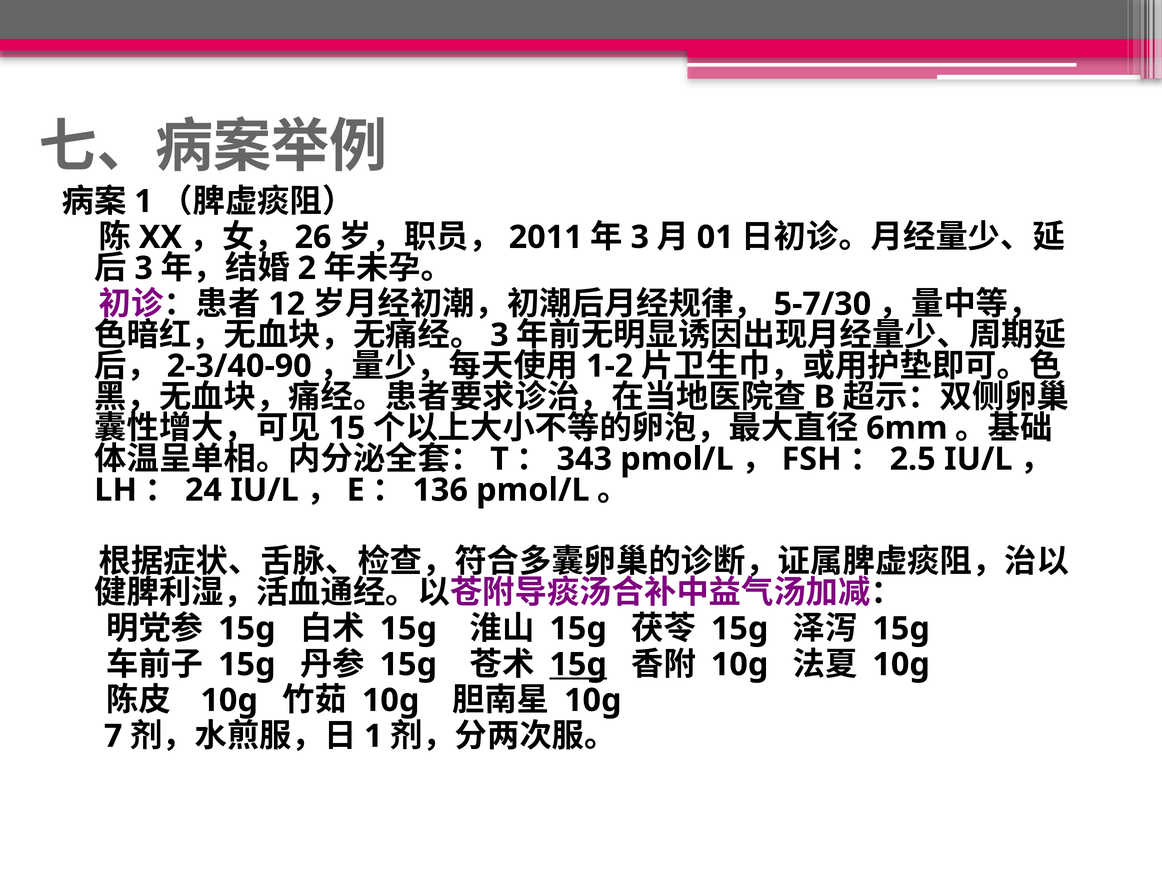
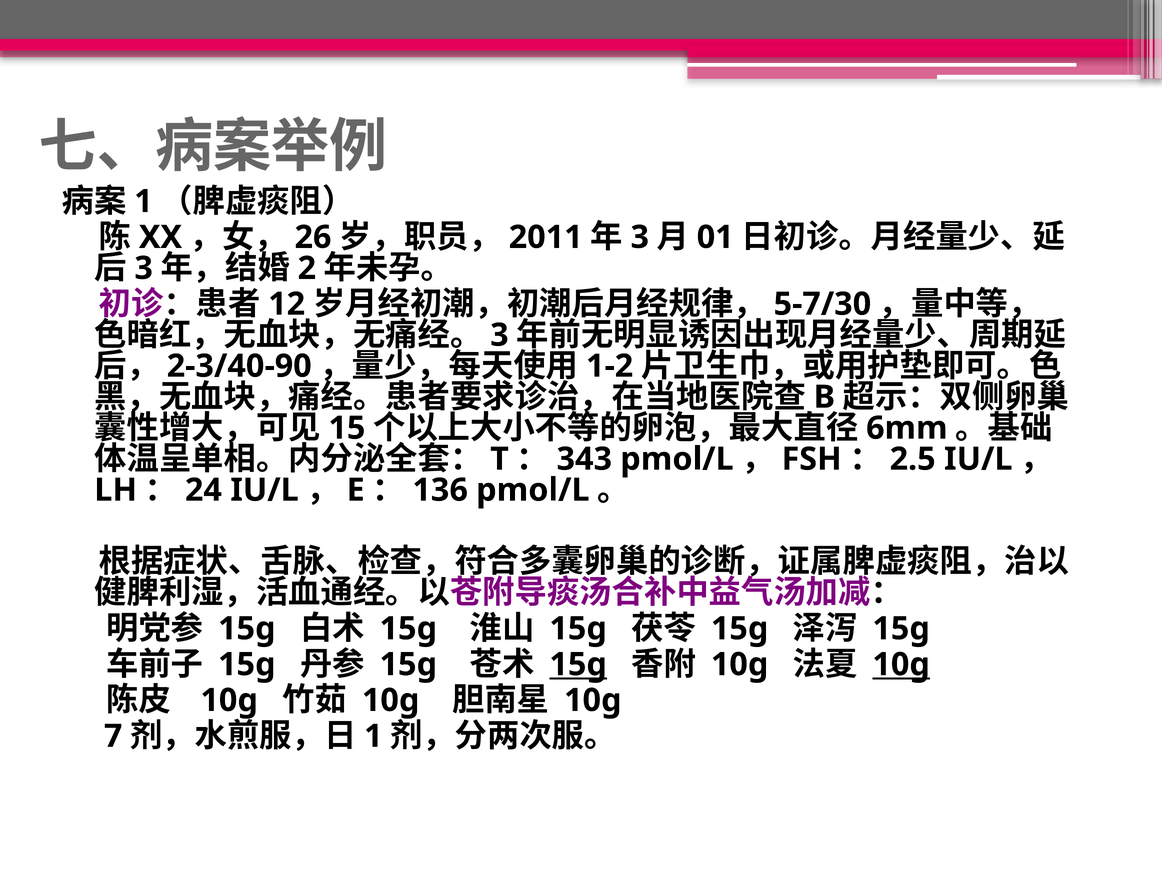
10g underline: none -> present (901, 665)
